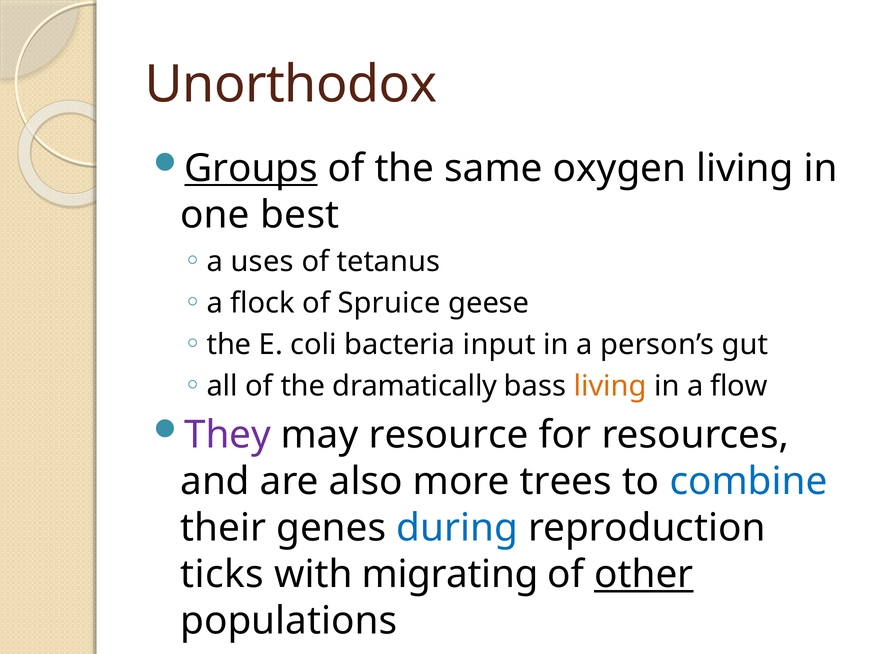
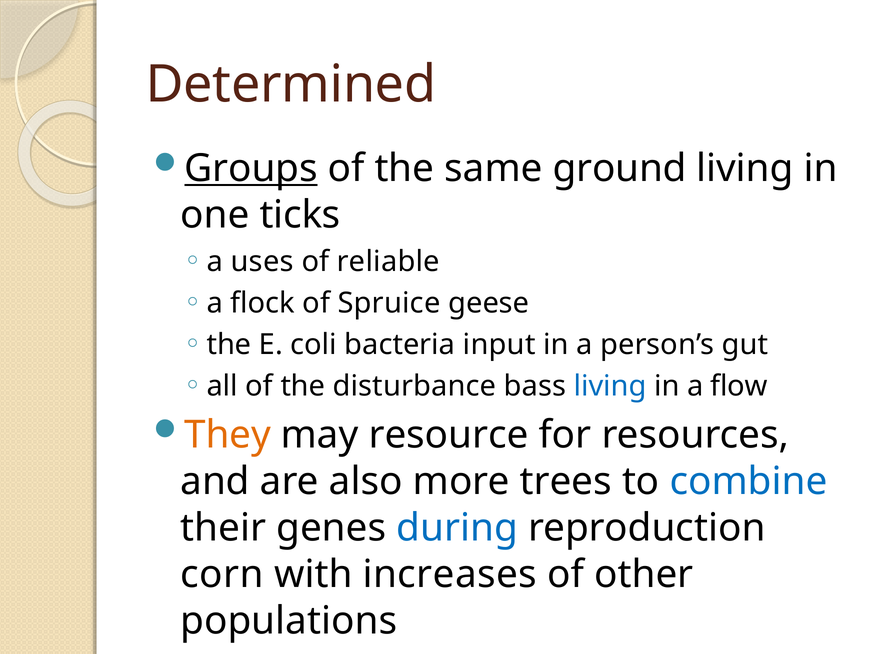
Unorthodox: Unorthodox -> Determined (291, 84)
oxygen: oxygen -> ground (620, 168)
best: best -> ticks (300, 215)
tetanus: tetanus -> reliable (388, 262)
dramatically: dramatically -> disturbance (415, 386)
living colour: orange -> blue (610, 386)
They colour: purple -> orange (228, 435)
ticks: ticks -> corn (222, 574)
migrating: migrating -> increases (450, 574)
other underline: present -> none (644, 574)
